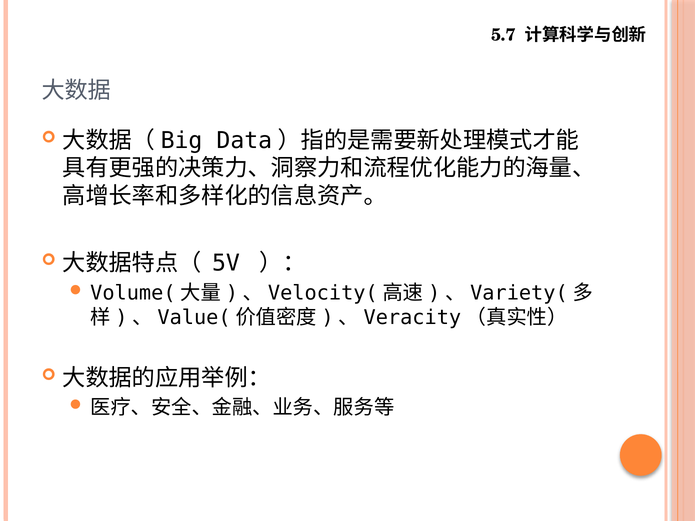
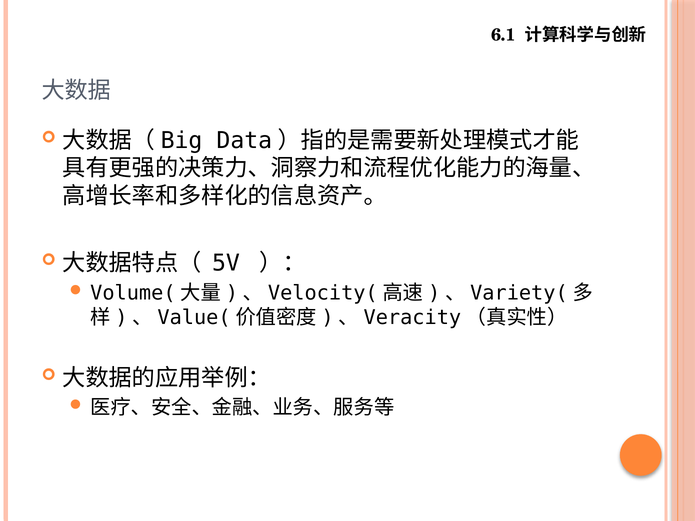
5.7: 5.7 -> 6.1 (503, 35)
